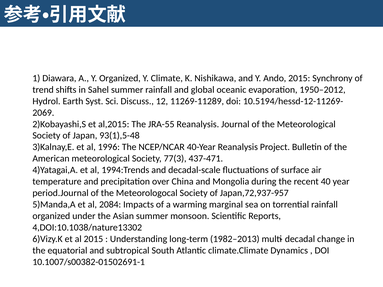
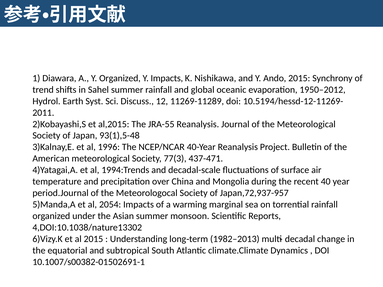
Y Climate: Climate -> Impacts (167, 78)
2069: 2069 -> 2011 (43, 113)
2084: 2084 -> 2054 (110, 205)
